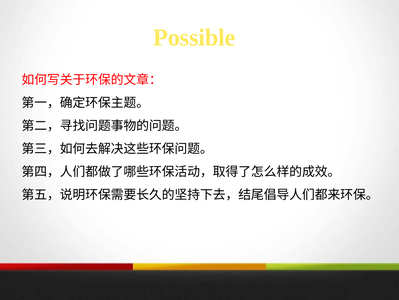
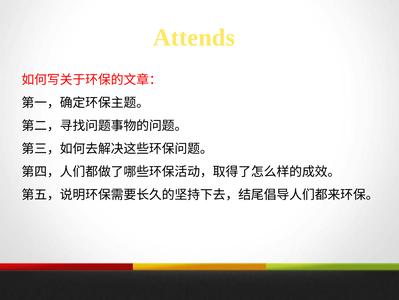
Possible: Possible -> Attends (194, 37)
